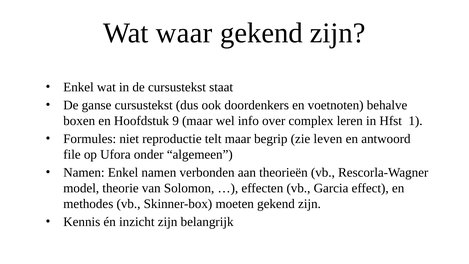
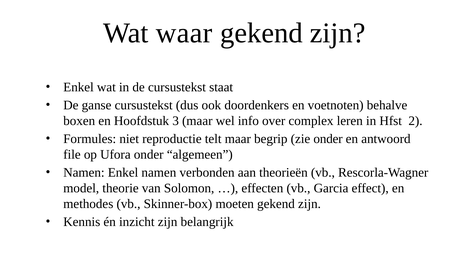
9: 9 -> 3 (176, 121)
1: 1 -> 2 (415, 121)
zie leven: leven -> onder (328, 139)
